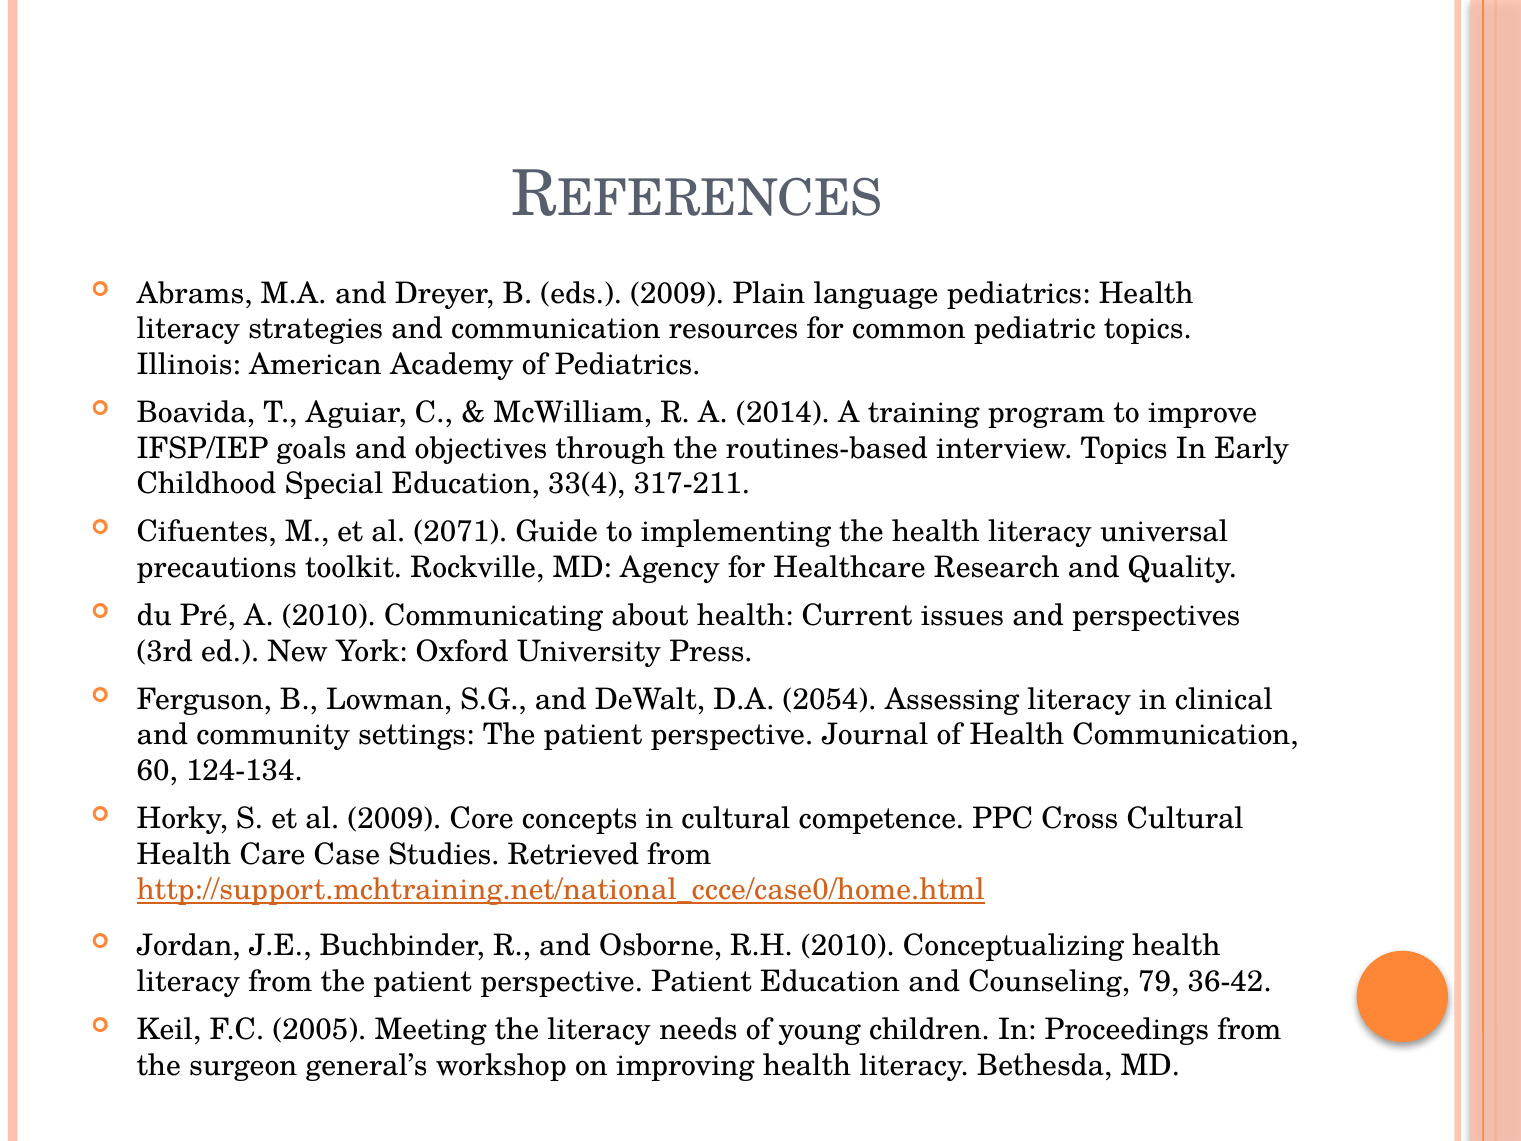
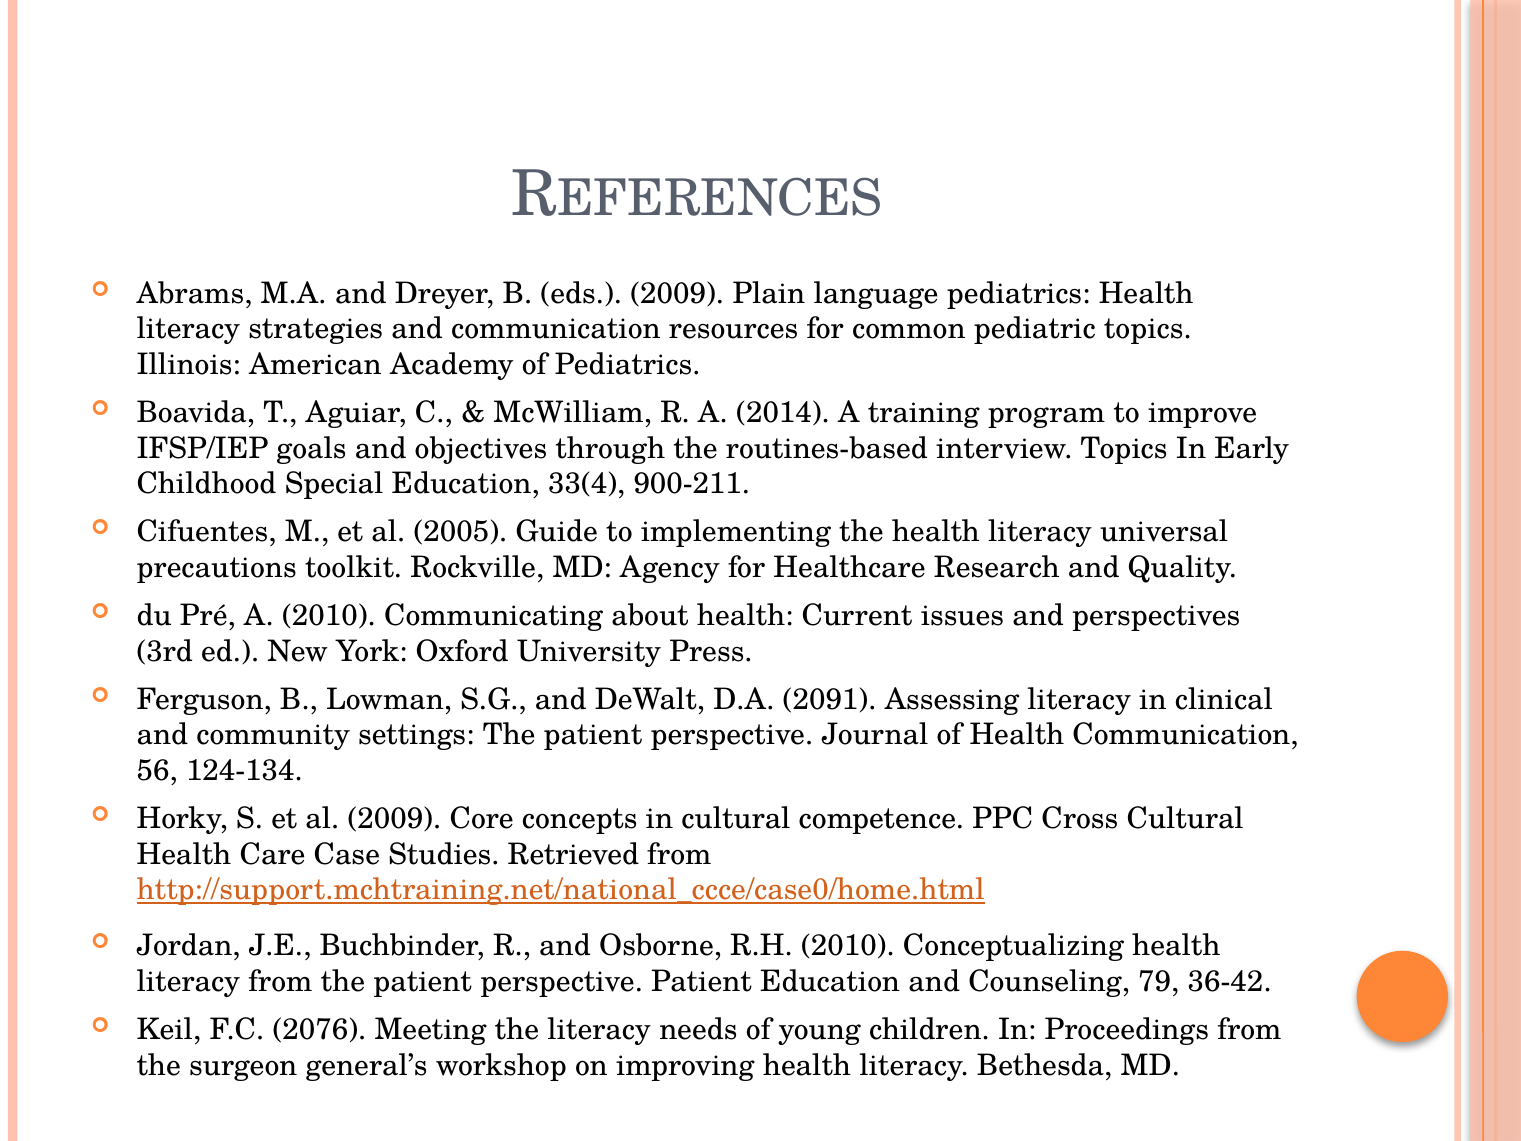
317-211: 317-211 -> 900-211 (692, 484)
2071: 2071 -> 2005 (460, 532)
2054: 2054 -> 2091 (830, 699)
60: 60 -> 56 (157, 770)
2005: 2005 -> 2076 (319, 1030)
